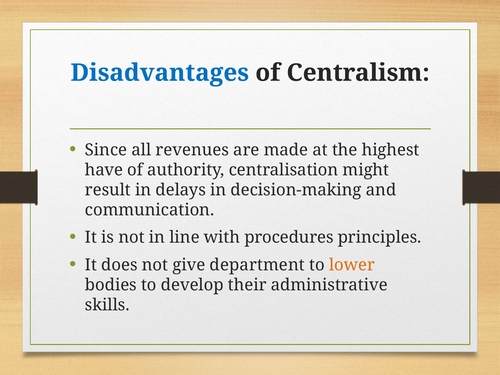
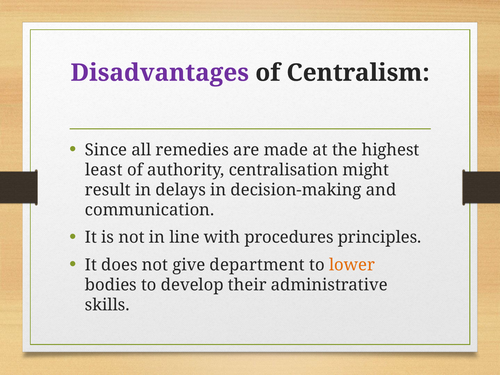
Disadvantages colour: blue -> purple (160, 73)
revenues: revenues -> remedies (192, 150)
have: have -> least (104, 170)
